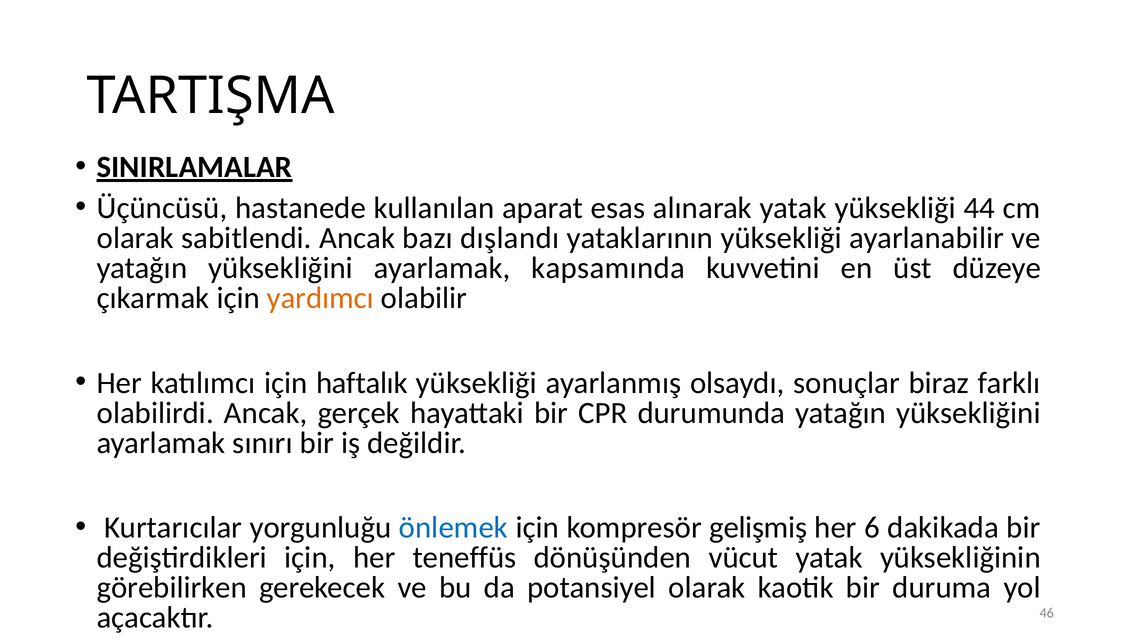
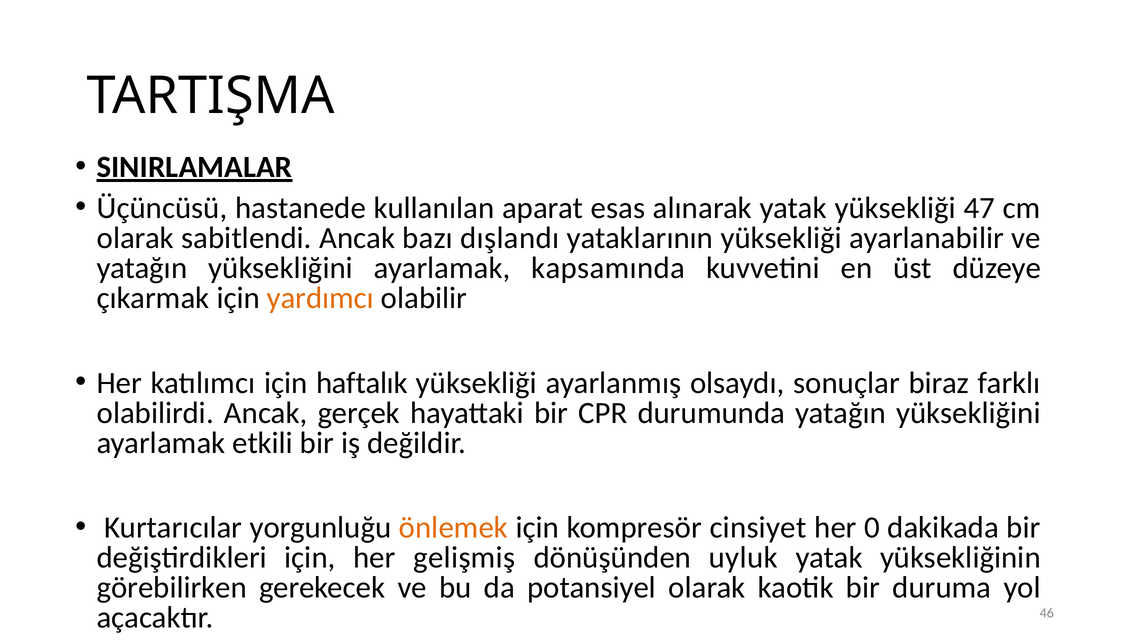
44: 44 -> 47 (979, 208)
sınırı: sınırı -> etkili (263, 443)
önlemek colour: blue -> orange (453, 527)
gelişmiş: gelişmiş -> cinsiyet (758, 527)
6: 6 -> 0 (872, 527)
teneffüs: teneffüs -> gelişmiş (464, 557)
vücut: vücut -> uyluk (743, 557)
